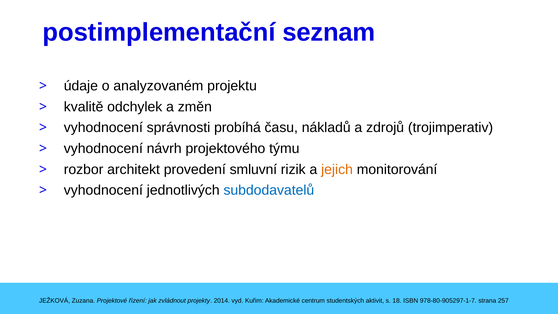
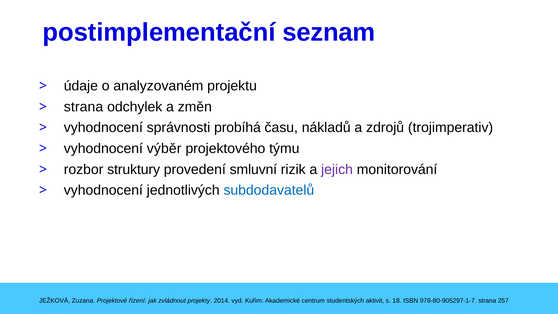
kvalitě: kvalitě -> strana (84, 107)
návrh: návrh -> výběr (164, 148)
architekt: architekt -> struktury (134, 169)
jejich colour: orange -> purple (337, 169)
